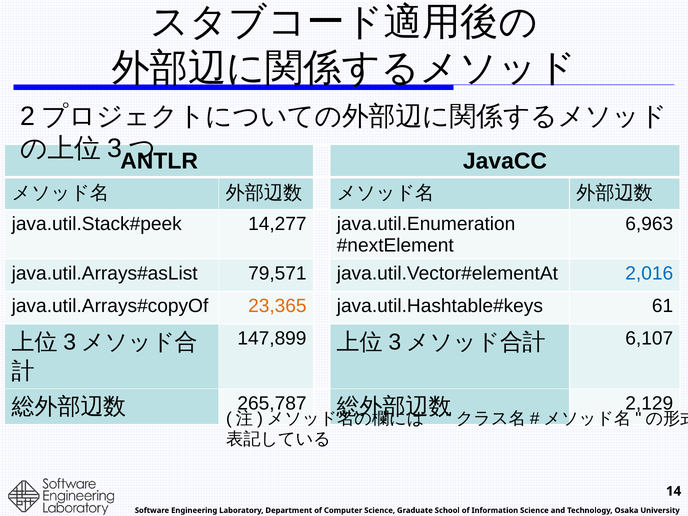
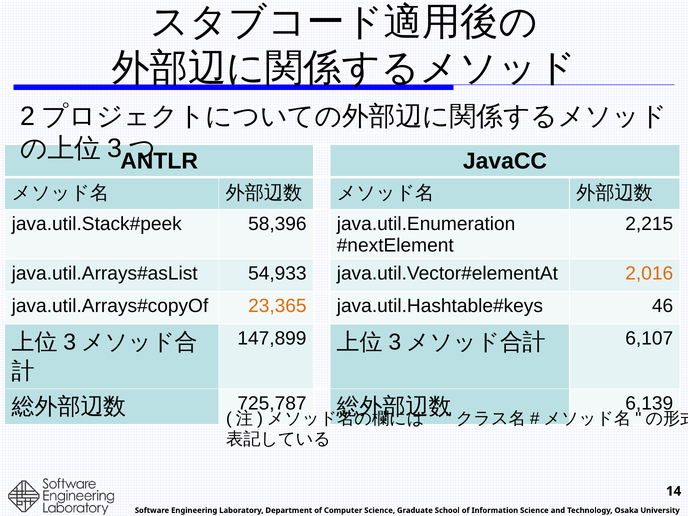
14,277: 14,277 -> 58,396 (277, 224)
6,963: 6,963 -> 2,215 (649, 224)
79,571: 79,571 -> 54,933 (277, 274)
2,016 colour: blue -> orange (649, 274)
61: 61 -> 46 (663, 306)
265,787: 265,787 -> 725,787 (272, 403)
2,129: 2,129 -> 6,139 (649, 403)
